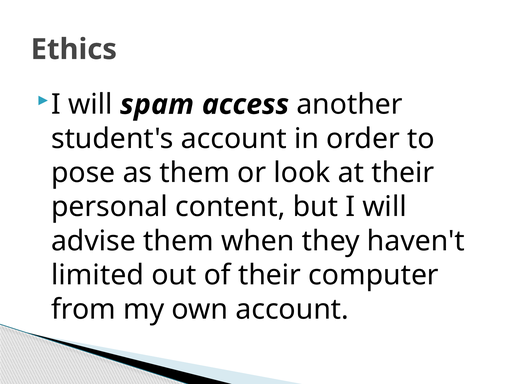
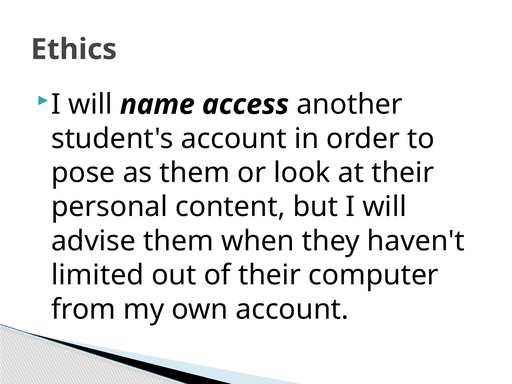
spam: spam -> name (157, 105)
